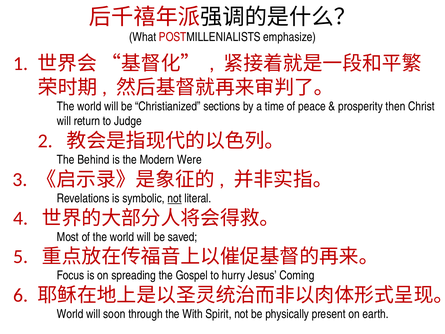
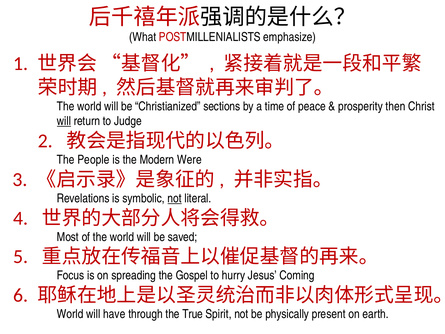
will underline: none -> present (64, 121)
Behind: Behind -> People (93, 160)
soon: soon -> have (114, 314)
With: With -> True (193, 314)
